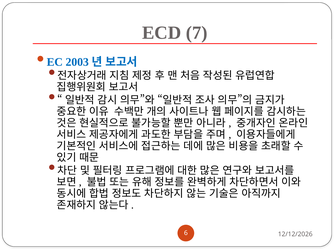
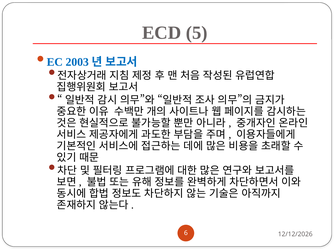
7: 7 -> 5 (197, 33)
